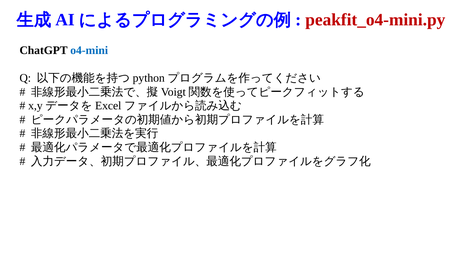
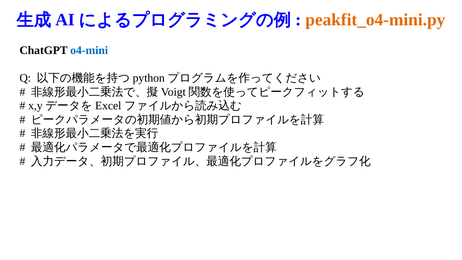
peakfit_o4-mini.py colour: red -> orange (375, 20)
